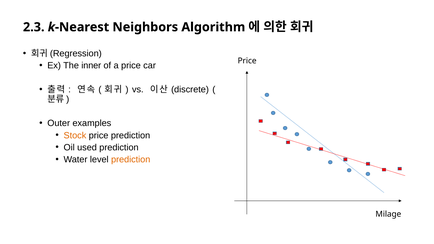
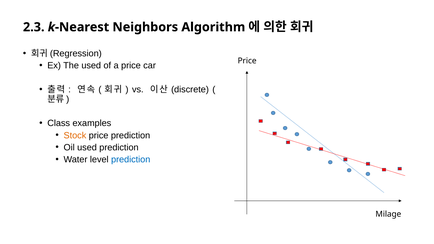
The inner: inner -> used (91, 66)
Outer: Outer -> Class (59, 123)
prediction colour: orange -> blue (131, 159)
